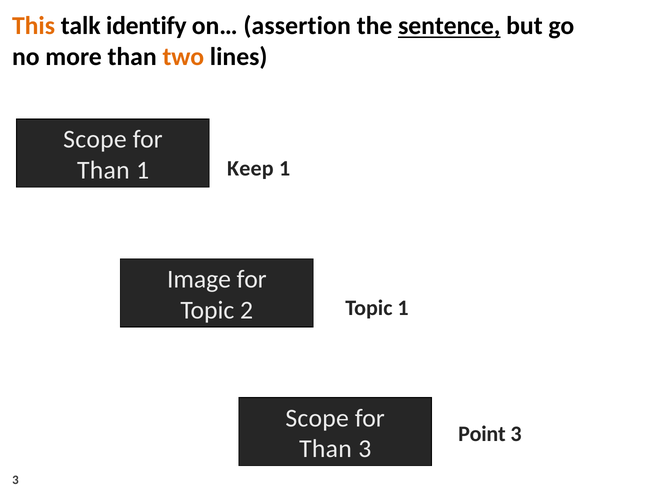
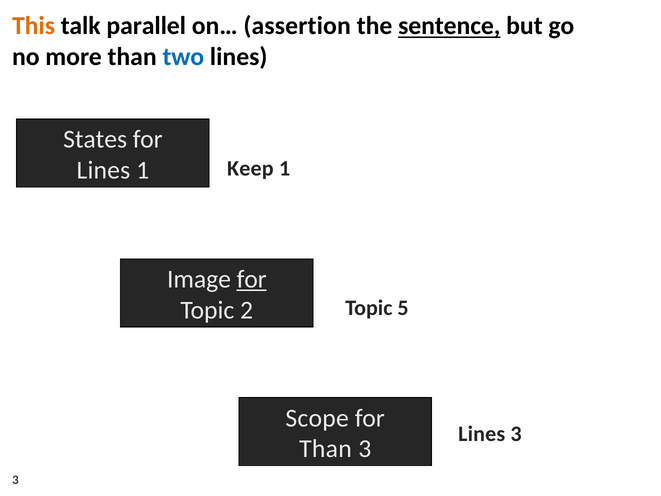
identify: identify -> parallel (146, 26)
two colour: orange -> blue (183, 57)
Scope: Scope -> States (95, 139)
Than: Than -> Lines (103, 170)
for underline: none -> present (252, 279)
Topic 1: 1 -> 5 (403, 308)
Point: Point -> Lines (482, 434)
